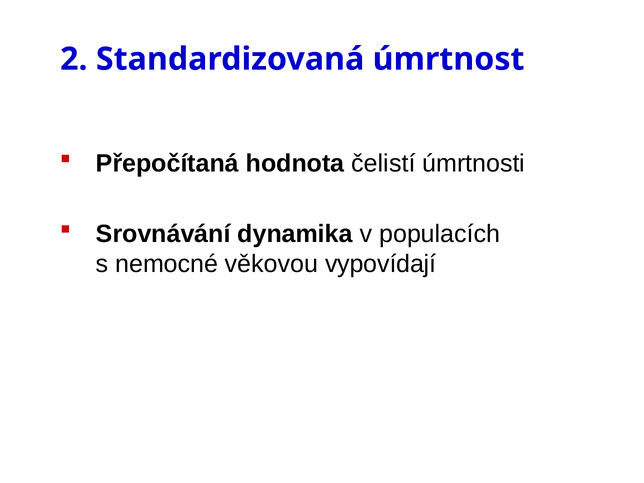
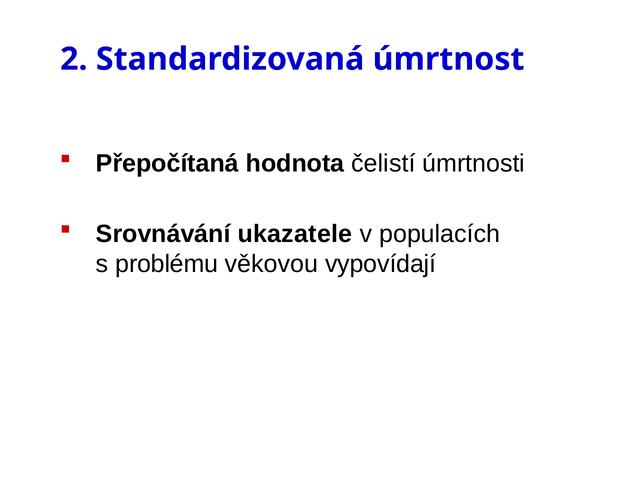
dynamika: dynamika -> ukazatele (295, 234)
nemocné: nemocné -> problému (167, 264)
